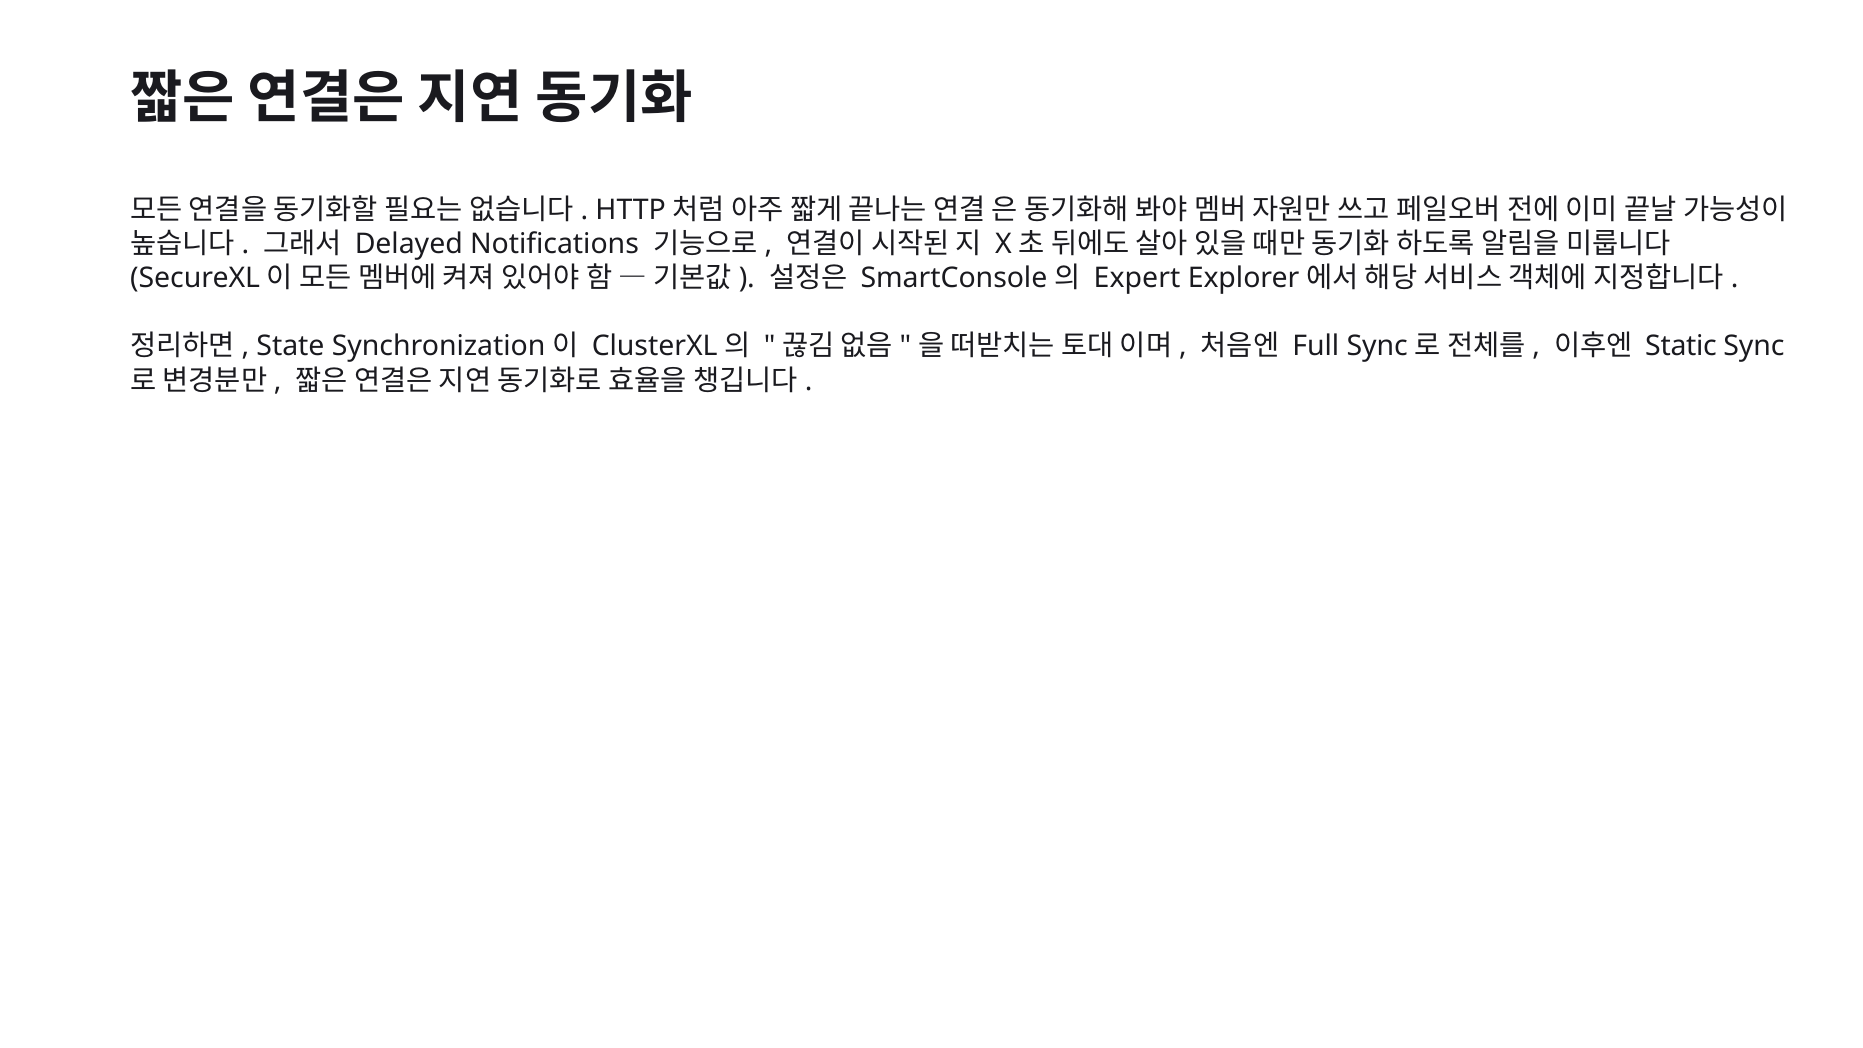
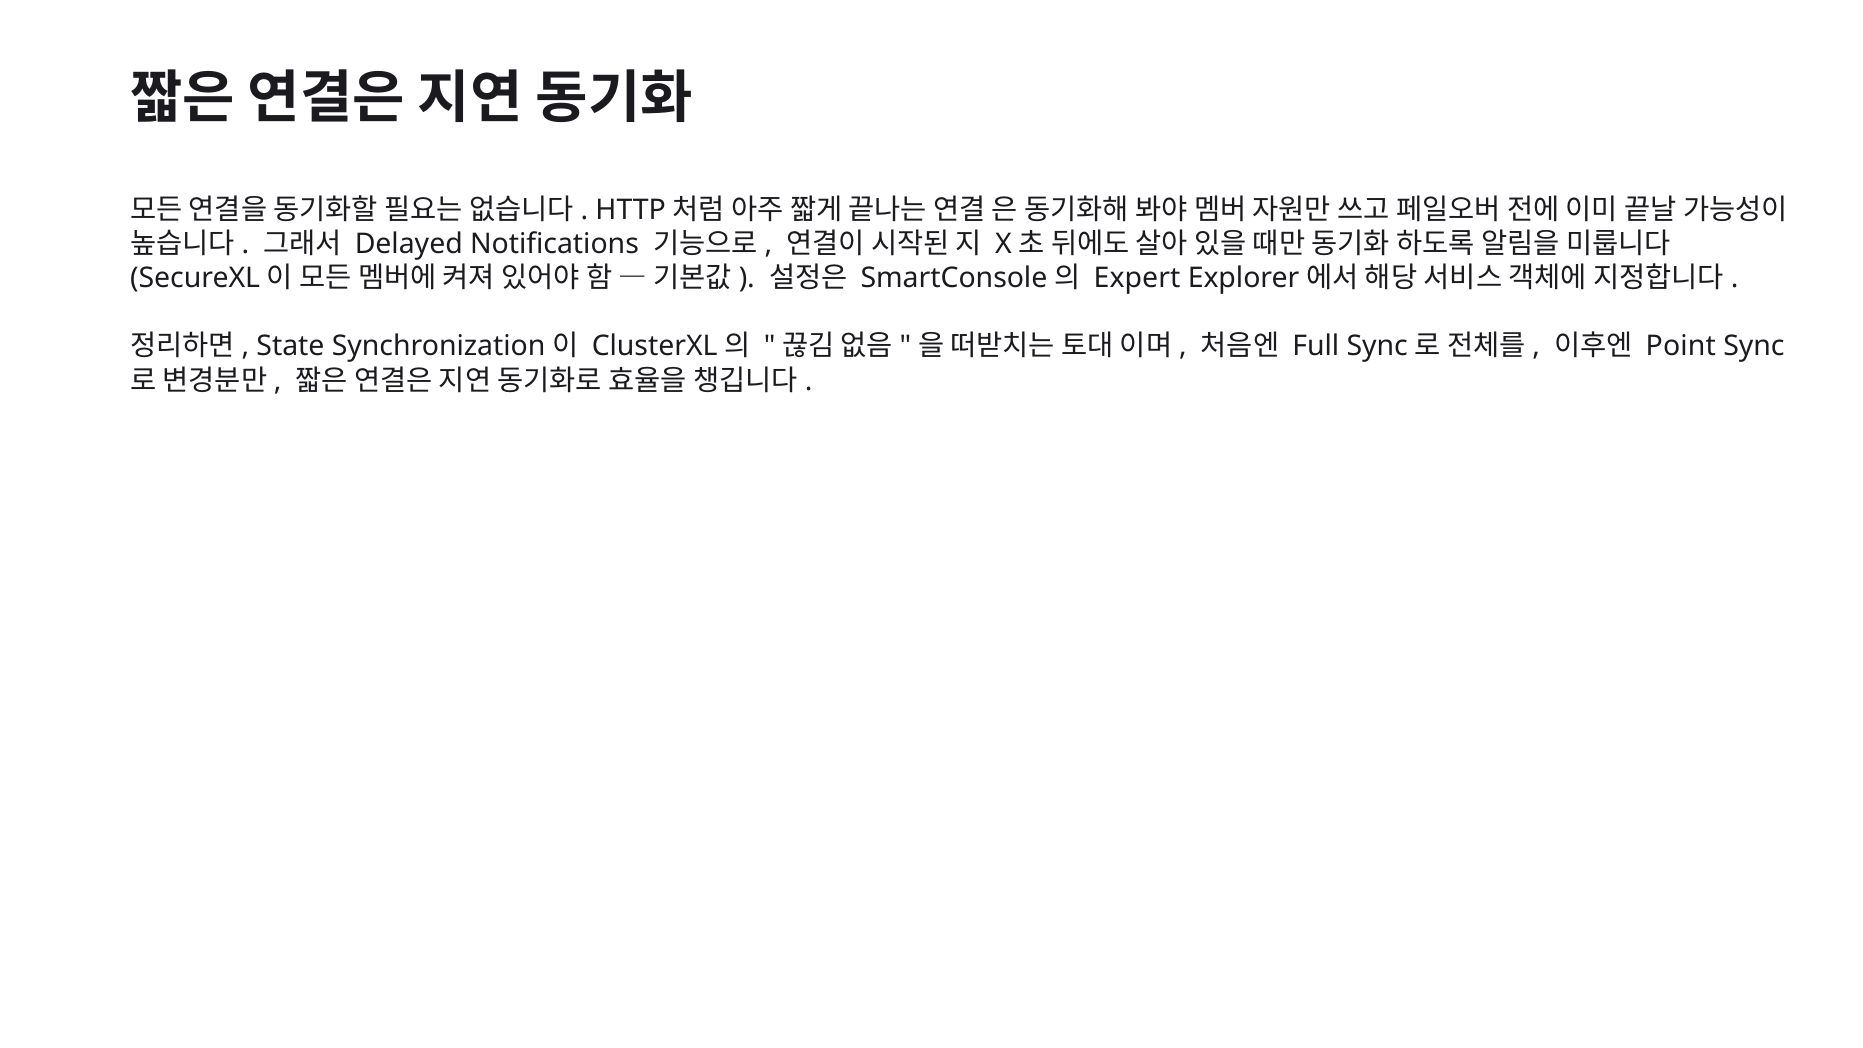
Static: Static -> Point (1681, 346)
